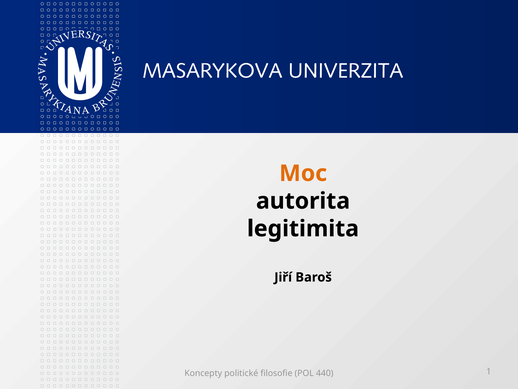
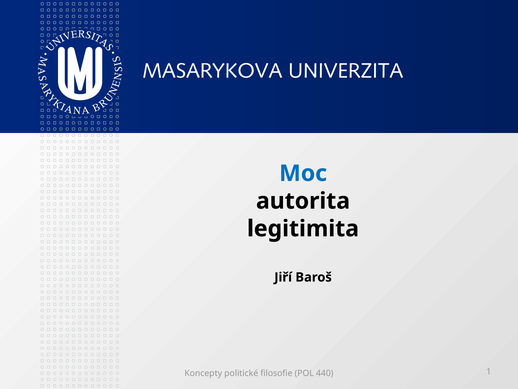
Moc colour: orange -> blue (303, 173)
